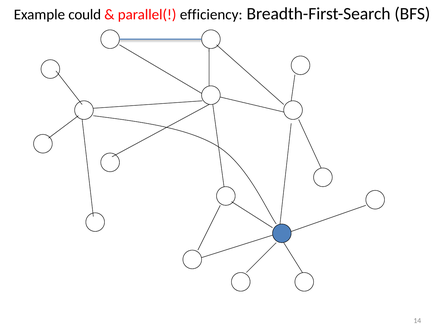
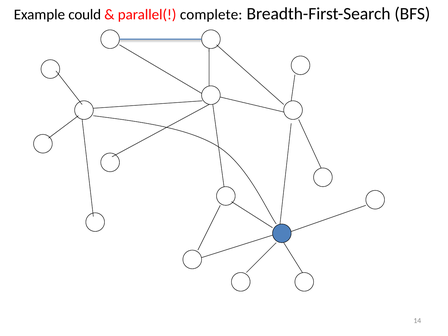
efficiency: efficiency -> complete (211, 15)
